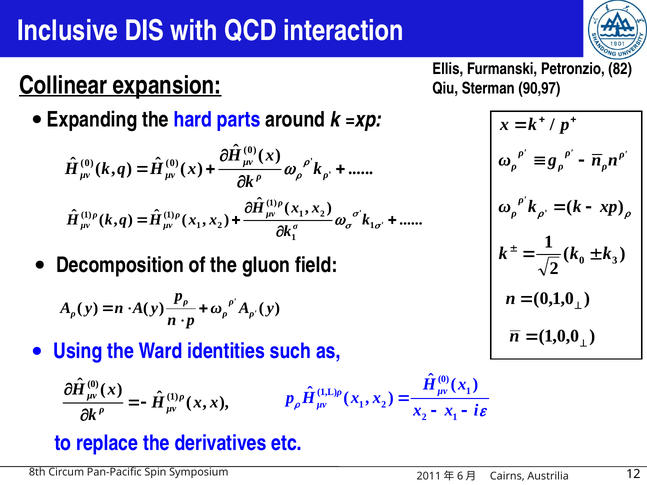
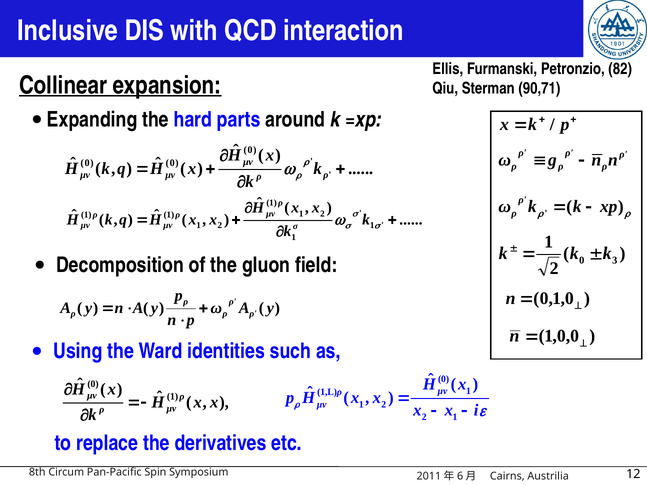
90,97: 90,97 -> 90,71 (539, 88)
